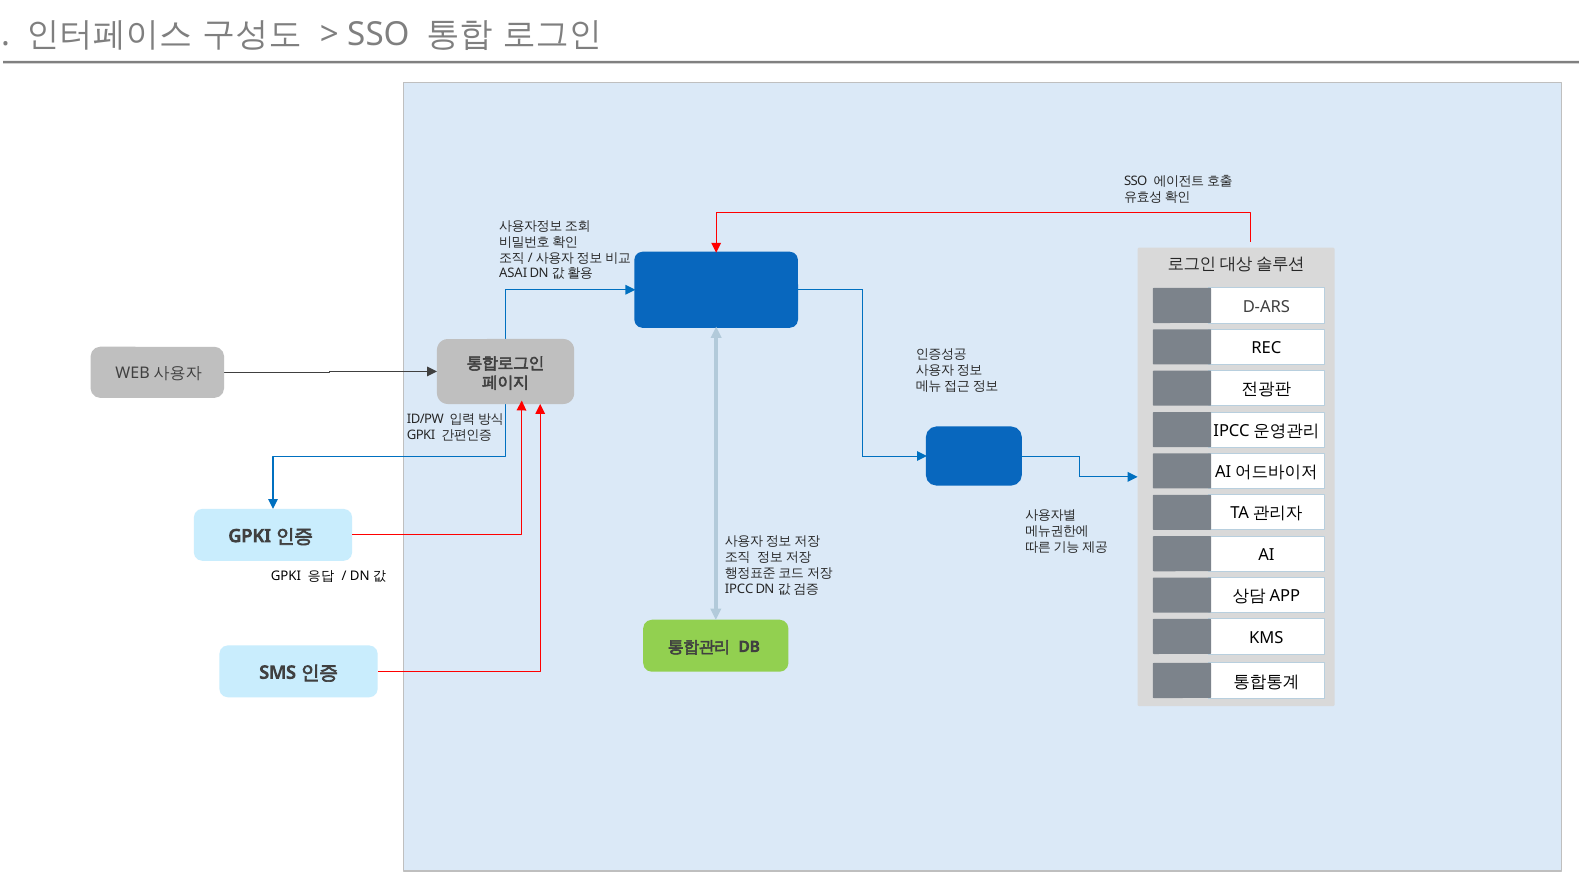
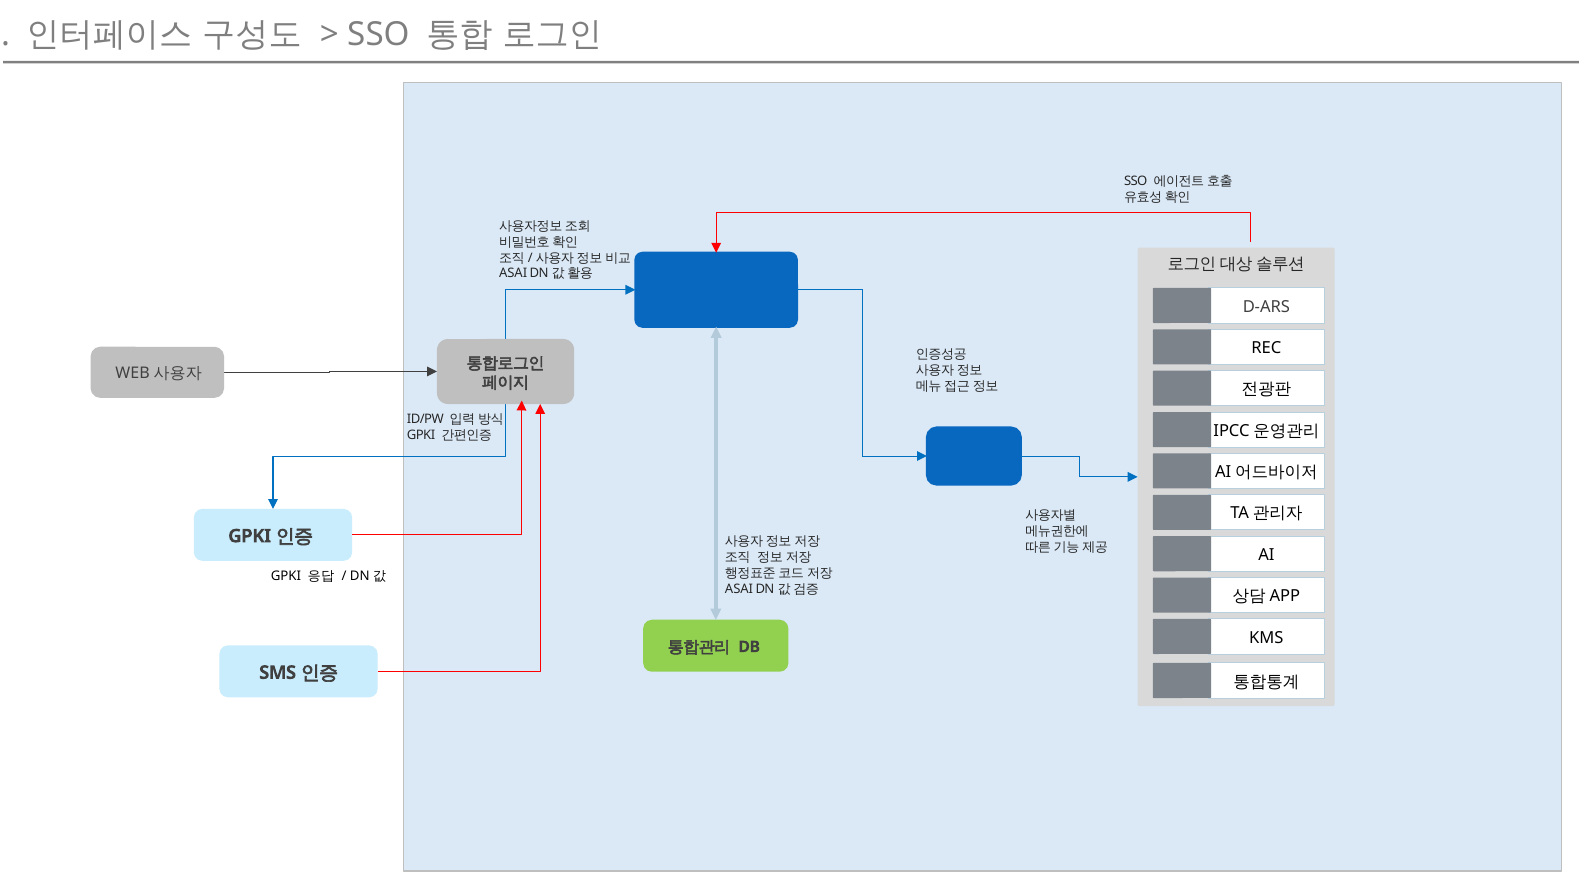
IPCC: IPCC -> ASAI (739, 589)
